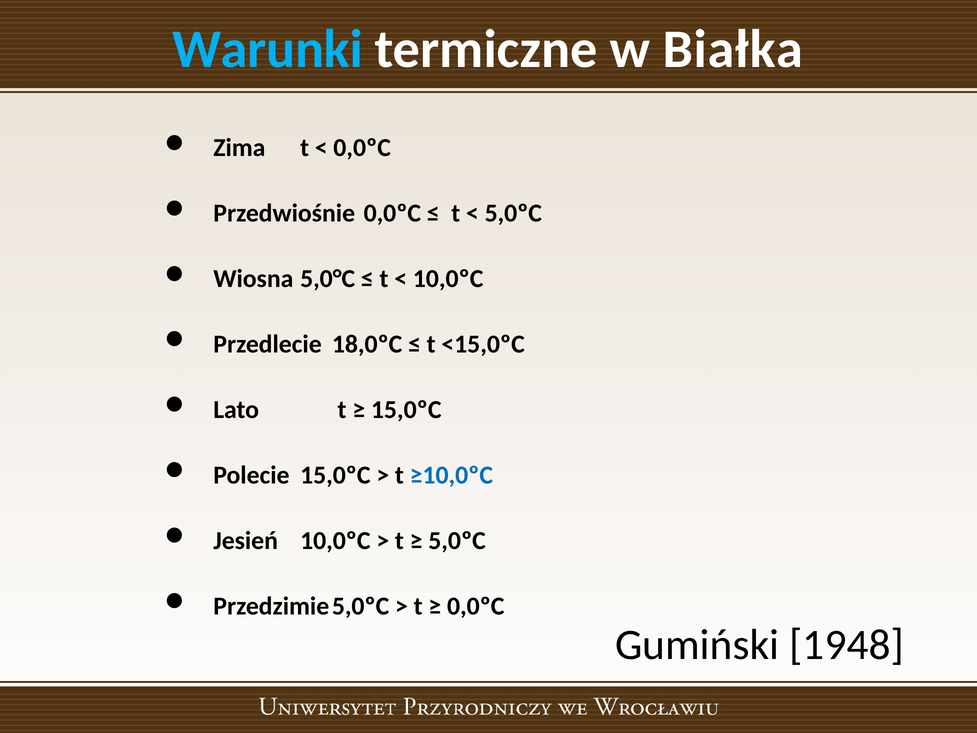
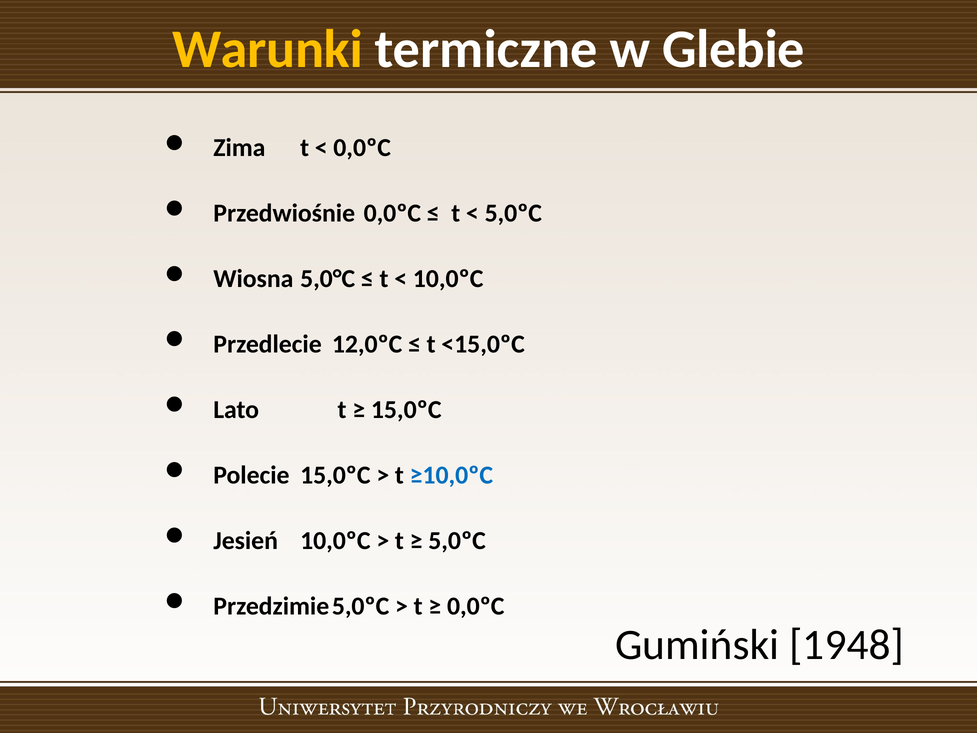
Warunki colour: light blue -> yellow (267, 50)
Białka: Białka -> Glebie (733, 50)
18,0ºC: 18,0ºC -> 12,0ºC (367, 344)
